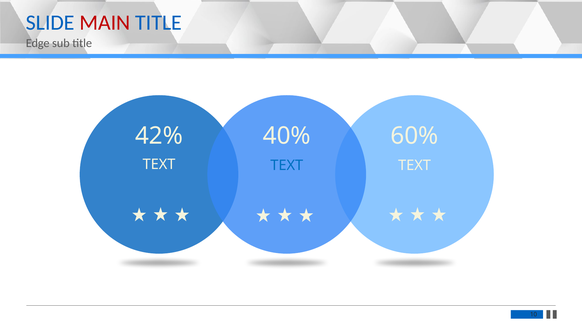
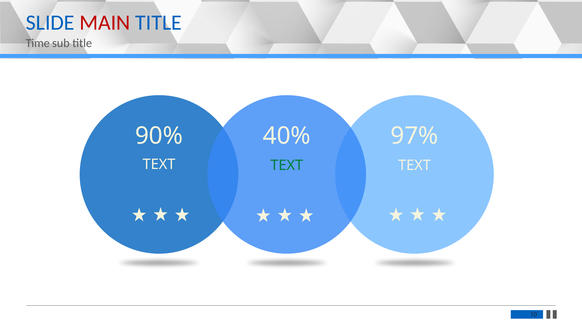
Edge: Edge -> Time (38, 43)
42%: 42% -> 90% (159, 136)
60%: 60% -> 97% (414, 136)
TEXT colour: blue -> green (287, 166)
